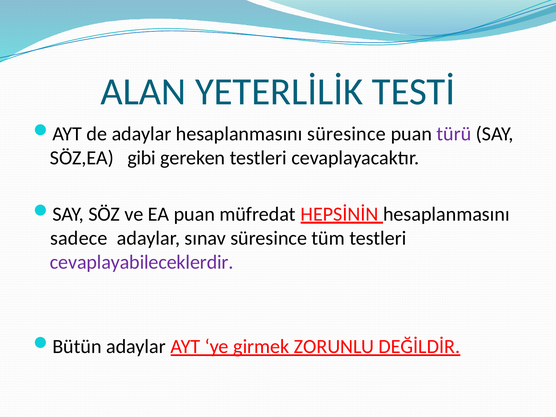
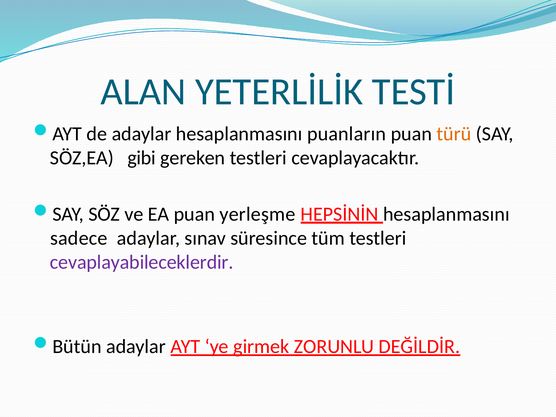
hesaplanmasını süresince: süresince -> puanların (347, 134)
türü colour: purple -> orange (454, 134)
müfredat: müfredat -> yerleşme (257, 214)
